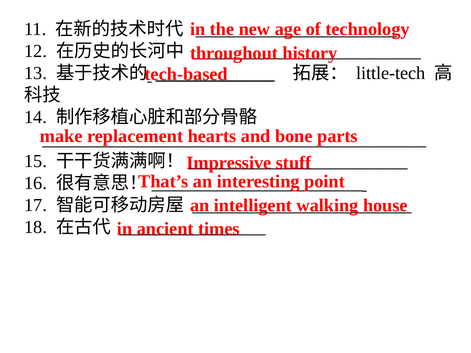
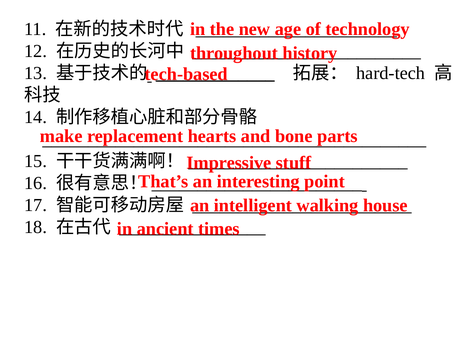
little-tech: little-tech -> hard-tech (391, 73)
